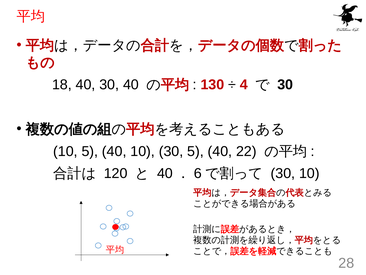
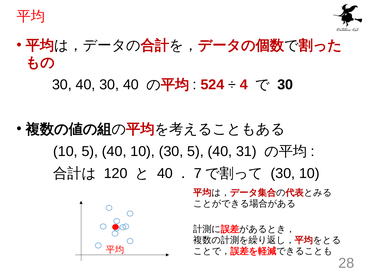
18: 18 -> 30 (62, 85)
130: 130 -> 524 (212, 85)
22: 22 -> 31 (246, 151)
6: 6 -> 7 (198, 173)
